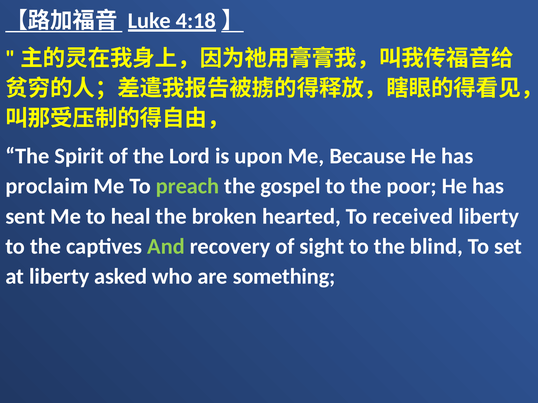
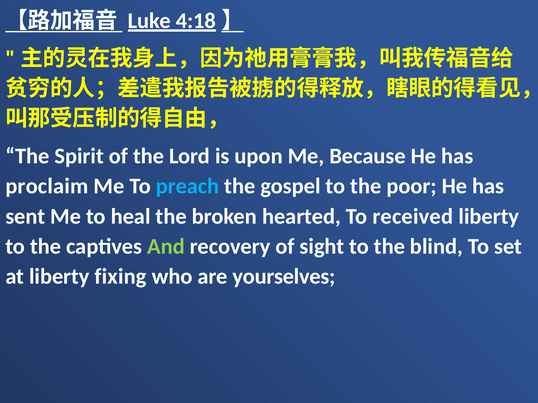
preach colour: light green -> light blue (188, 186)
asked: asked -> fixing (121, 277)
something: something -> yourselves (284, 277)
